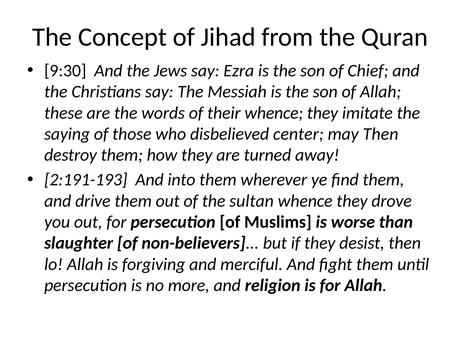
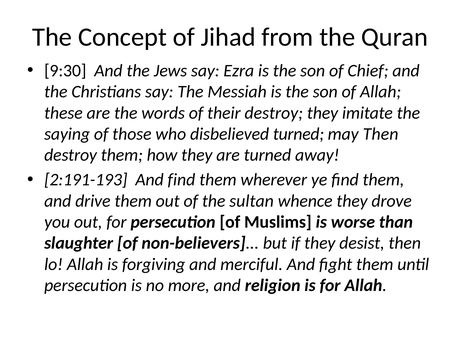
their whence: whence -> destroy (274, 113)
disbelieved center: center -> turned (299, 134)
And into: into -> find (181, 180)
